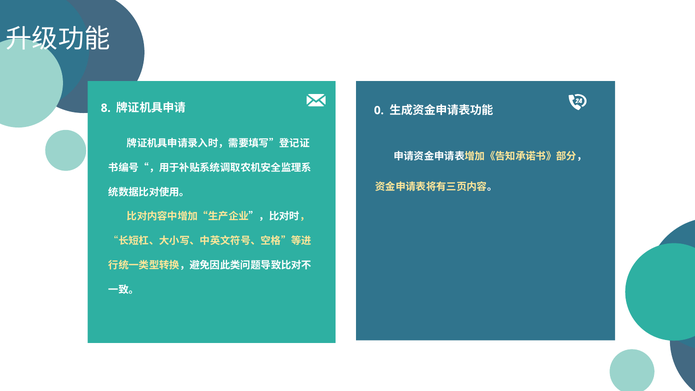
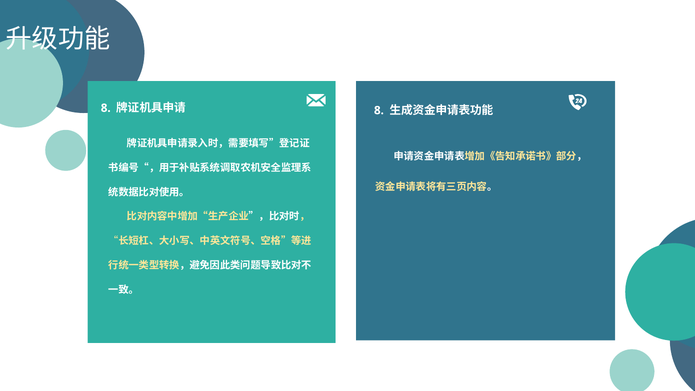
0: 0 -> 8 (379, 110)
